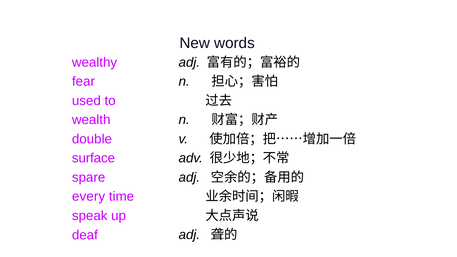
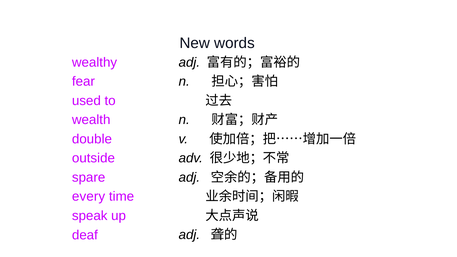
surface: surface -> outside (93, 158)
